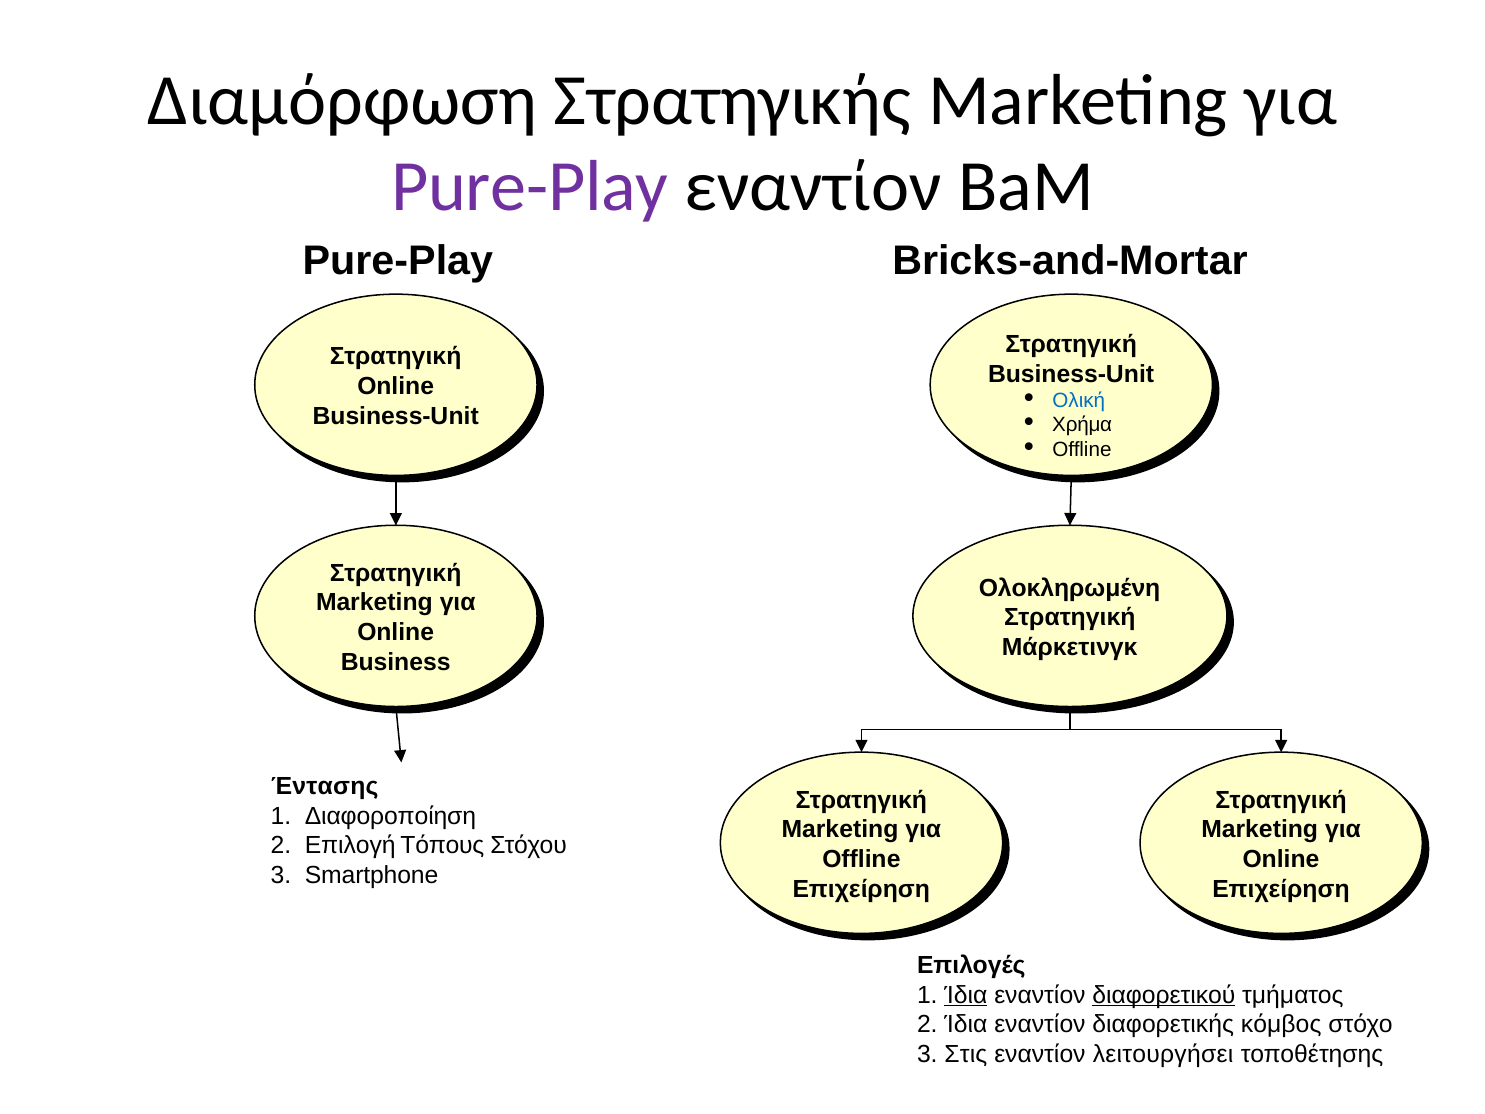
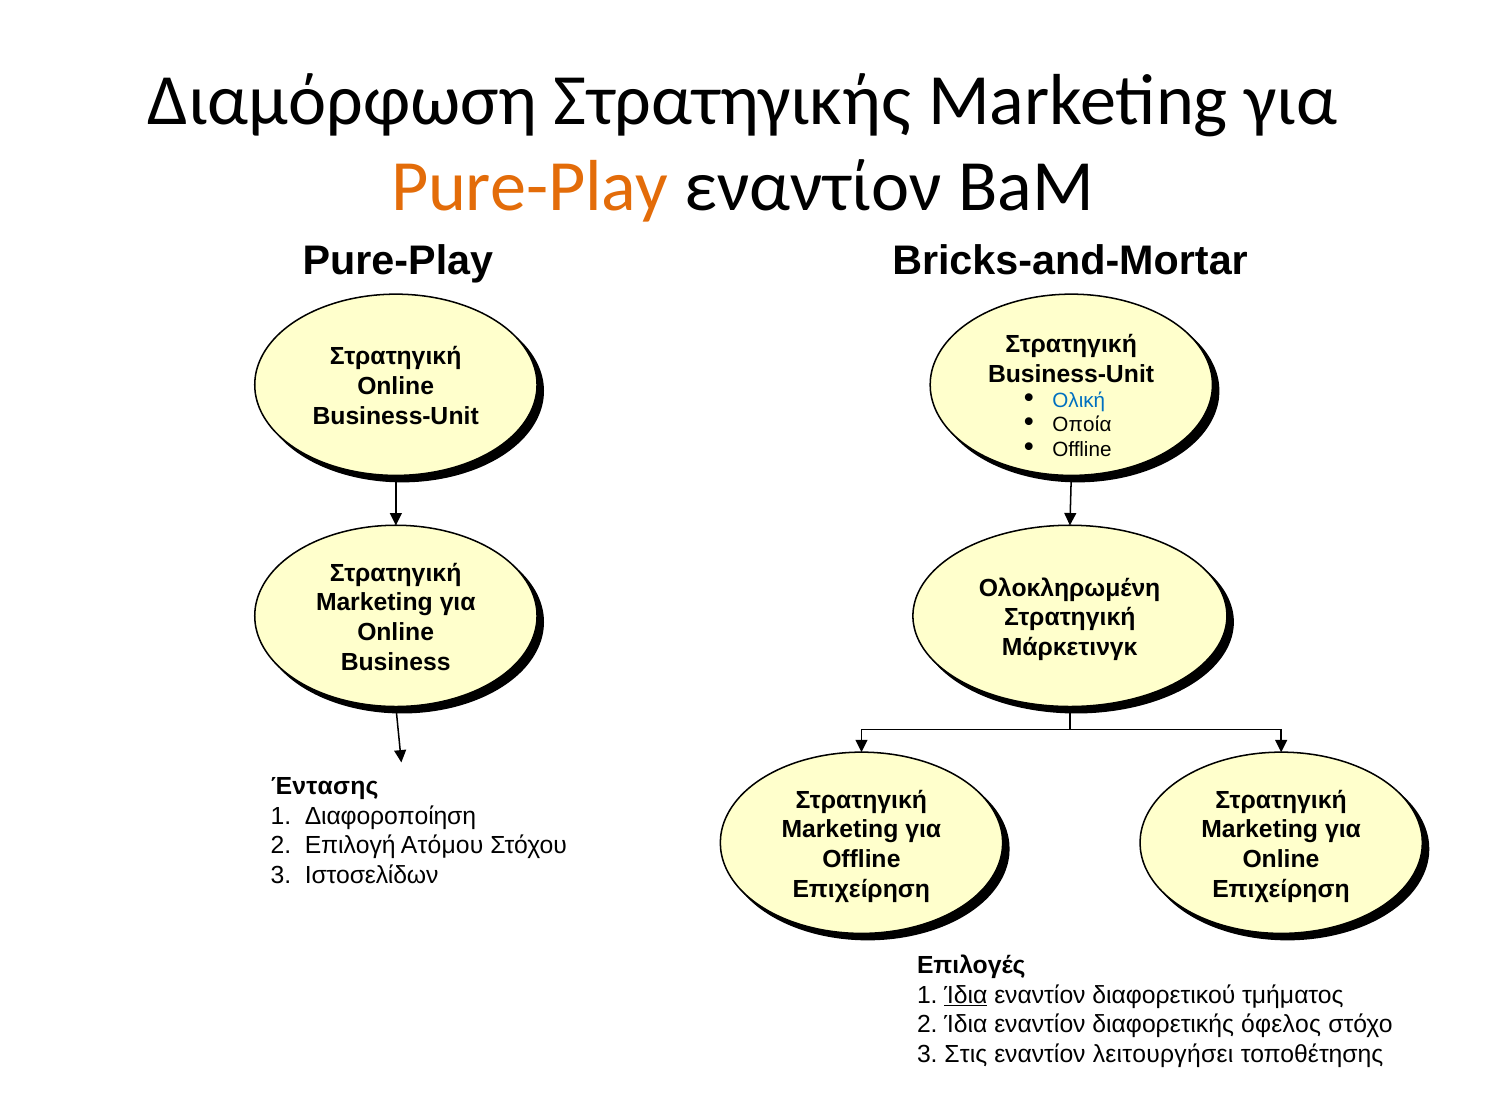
Pure-Play colour: purple -> orange (530, 187)
Χρήμα: Χρήμα -> Οποία (1082, 425)
Τόπους: Τόπους -> Ατόμου (442, 845)
Smartphone: Smartphone -> Ιστοσελίδων (372, 875)
διαφορετικού underline: present -> none (1164, 995)
κόμβος: κόμβος -> όφελος (1281, 1024)
